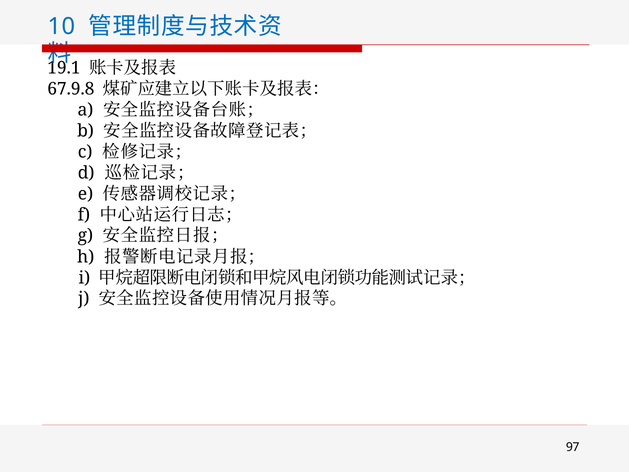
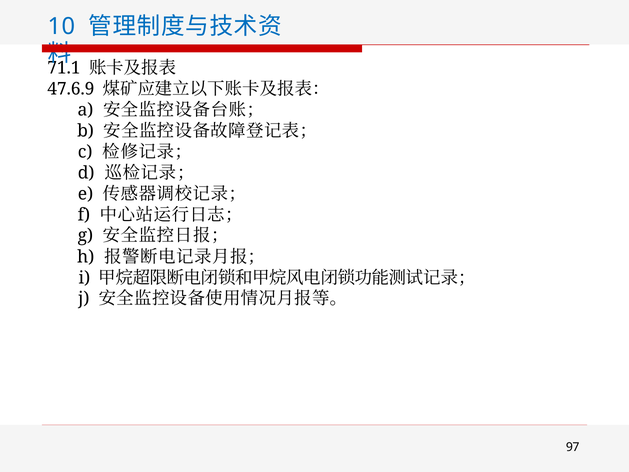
19.1: 19.1 -> 71.1 (64, 68)
67.9.8: 67.9.8 -> 47.6.9 (71, 89)
